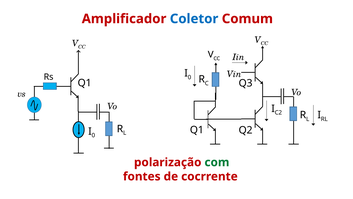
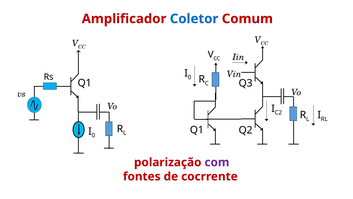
com colour: green -> purple (217, 162)
